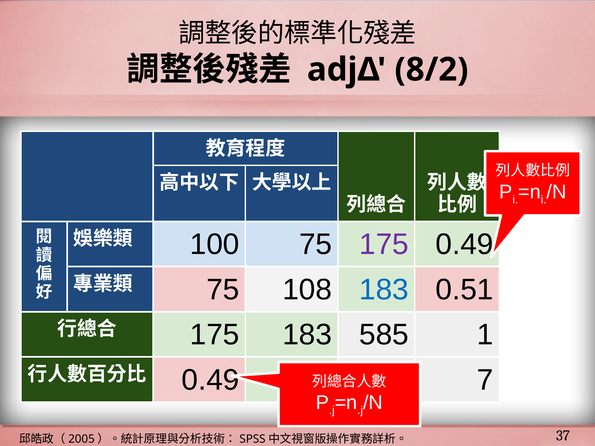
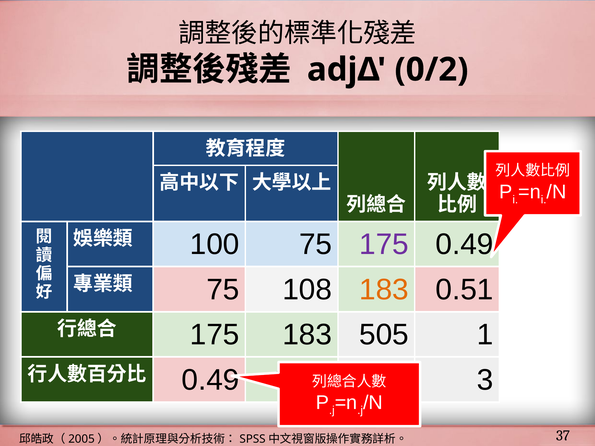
8/2: 8/2 -> 0/2 (431, 70)
183 colour: blue -> orange (384, 290)
585: 585 -> 505 (384, 335)
7: 7 -> 3 (485, 380)
